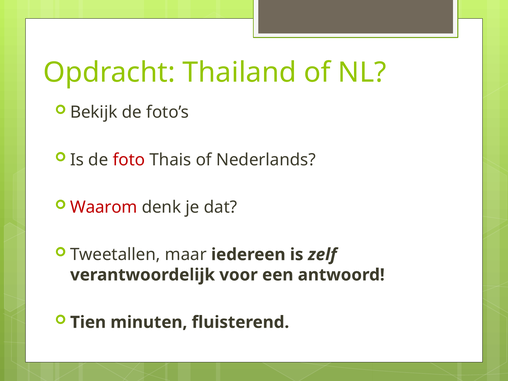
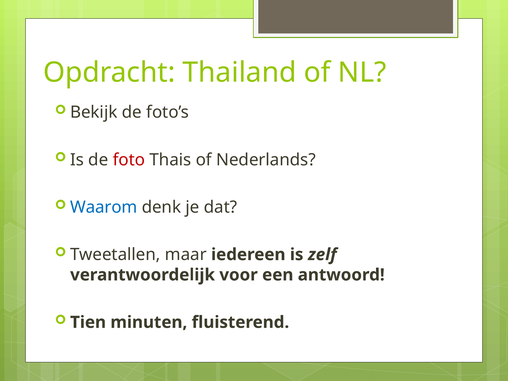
Waarom colour: red -> blue (104, 207)
